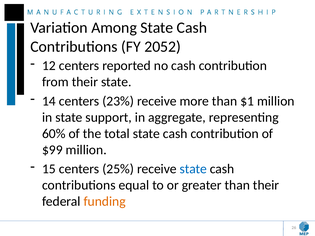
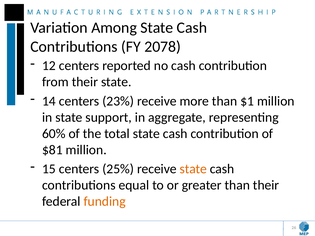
2052: 2052 -> 2078 (163, 47)
$99: $99 -> $81 (52, 150)
state colour: blue -> orange (193, 169)
